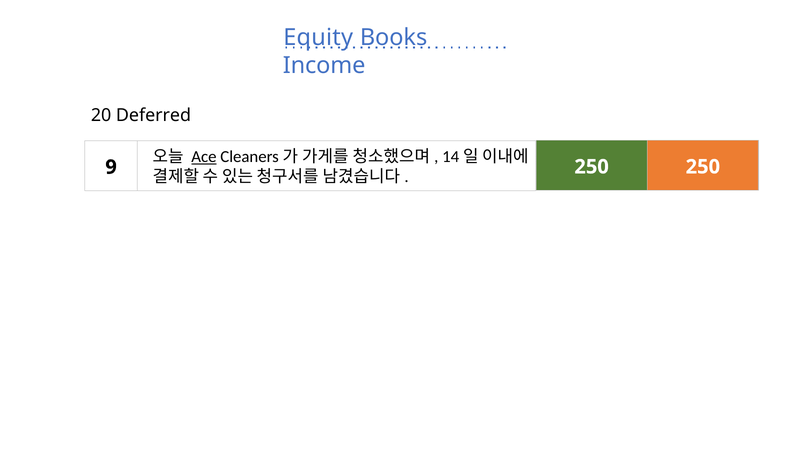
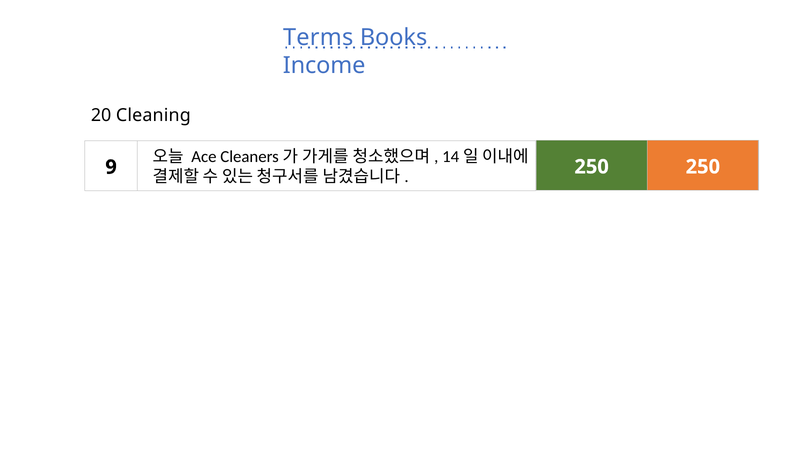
Equity: Equity -> Terms (318, 38)
20 Deferred: Deferred -> Cleaning (153, 116)
Ace underline: present -> none (204, 157)
